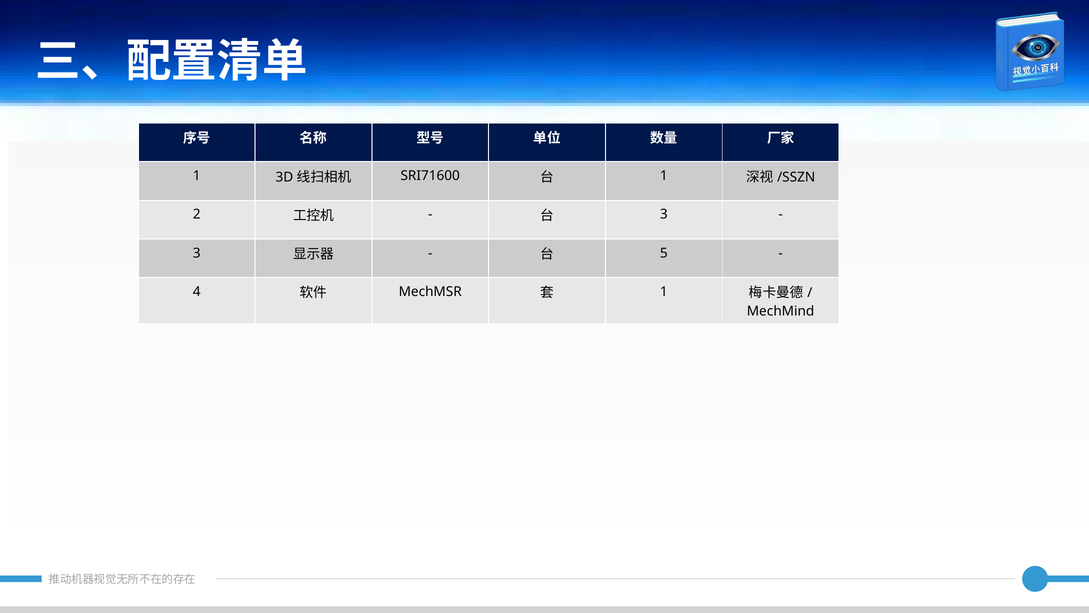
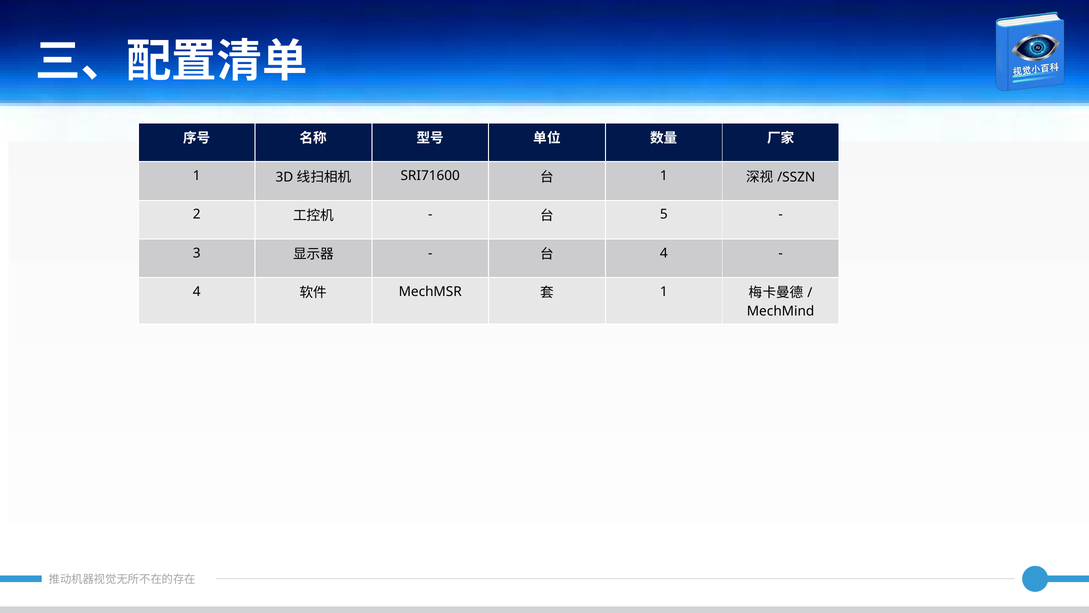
3: 3 -> 5 (664, 214)
5: 5 -> 4 (664, 253)
